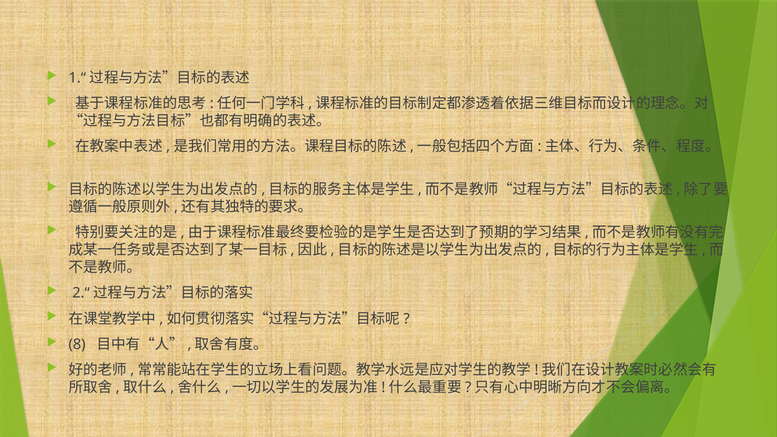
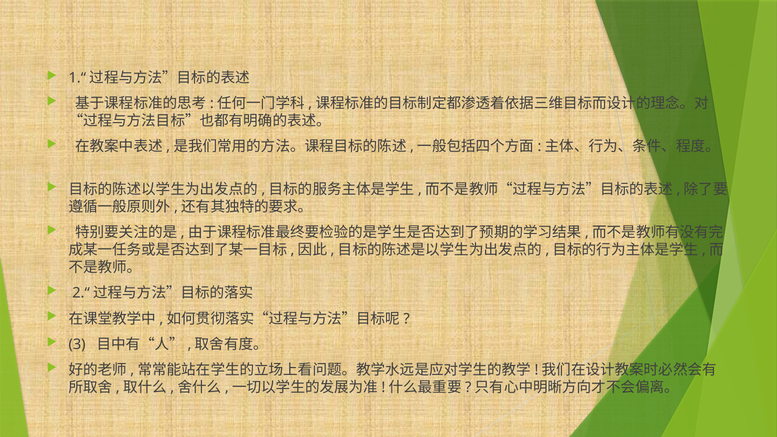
8: 8 -> 3 (77, 344)
